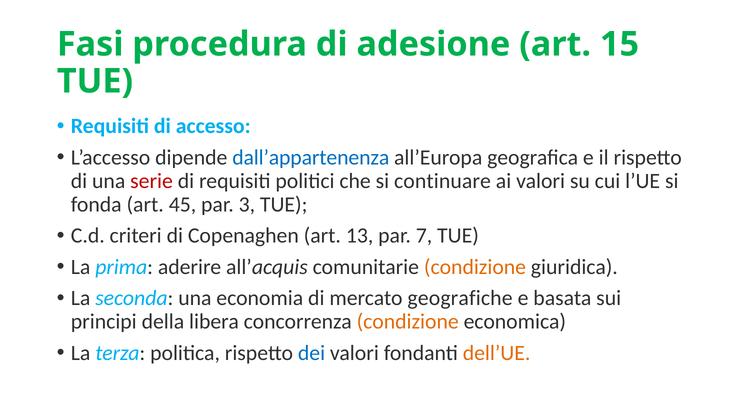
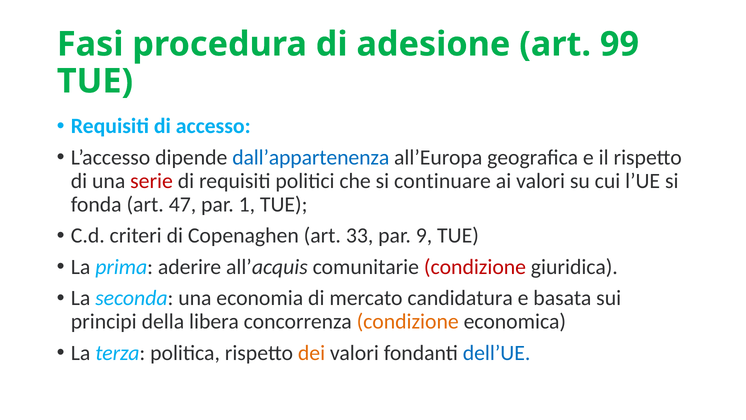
15: 15 -> 99 (619, 44)
45: 45 -> 47 (182, 204)
3: 3 -> 1 (247, 204)
13: 13 -> 33 (360, 235)
7: 7 -> 9 (424, 235)
condizione colour: orange -> red (475, 267)
geografiche: geografiche -> candidatura (460, 298)
dei colour: blue -> orange (312, 353)
dell’UE colour: orange -> blue (497, 353)
